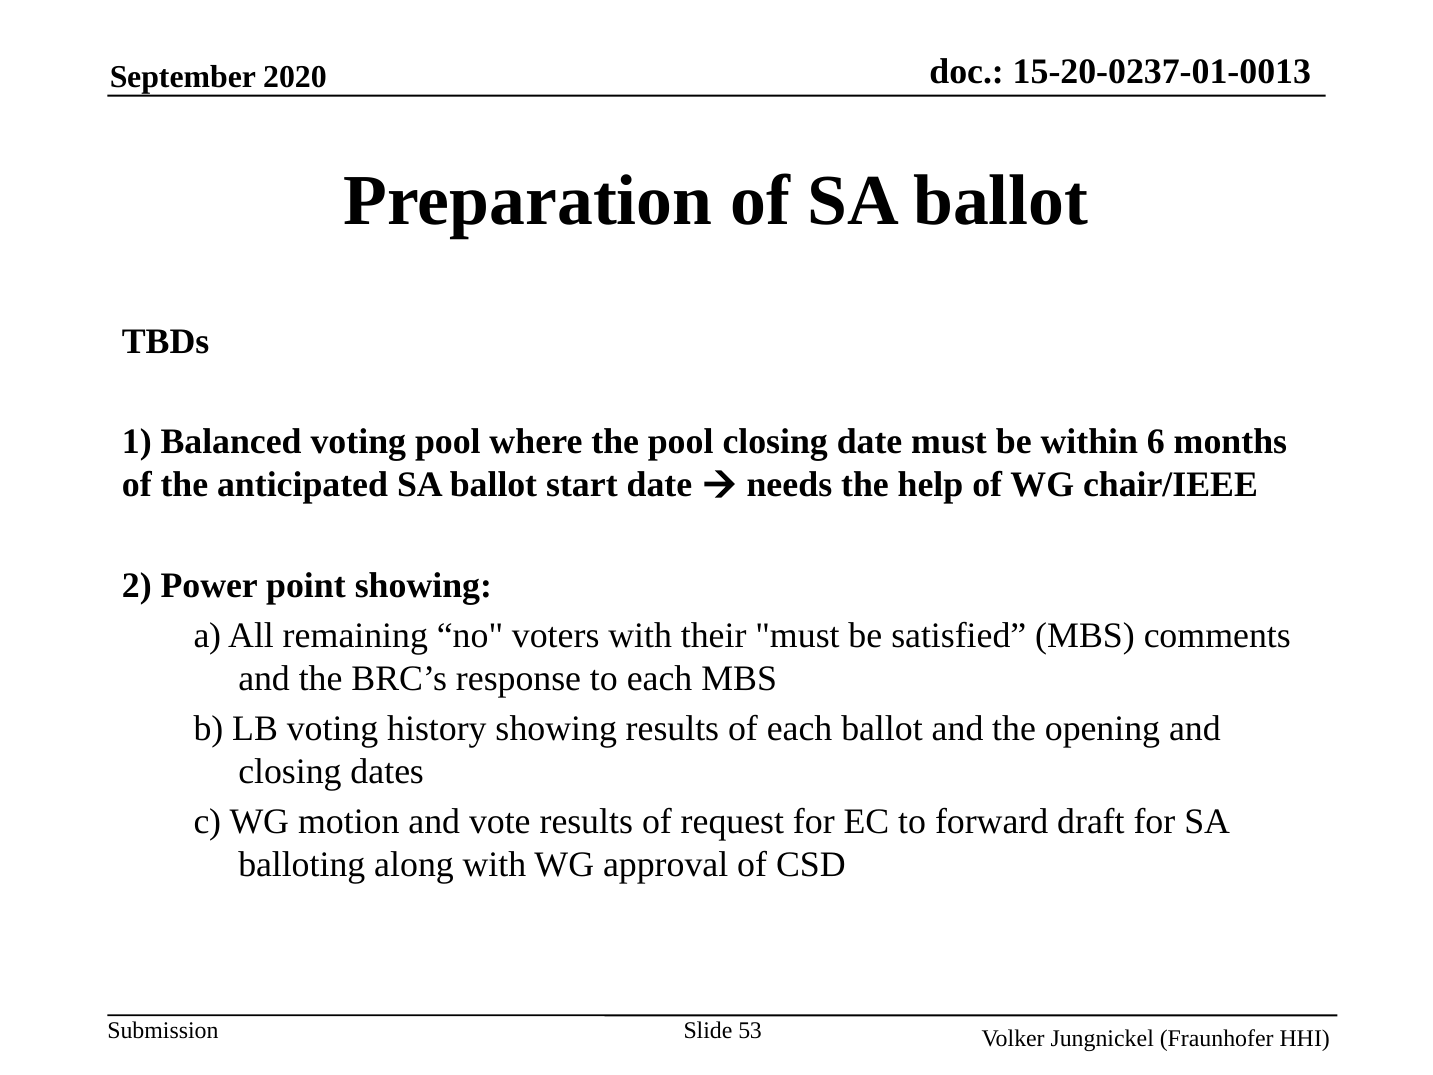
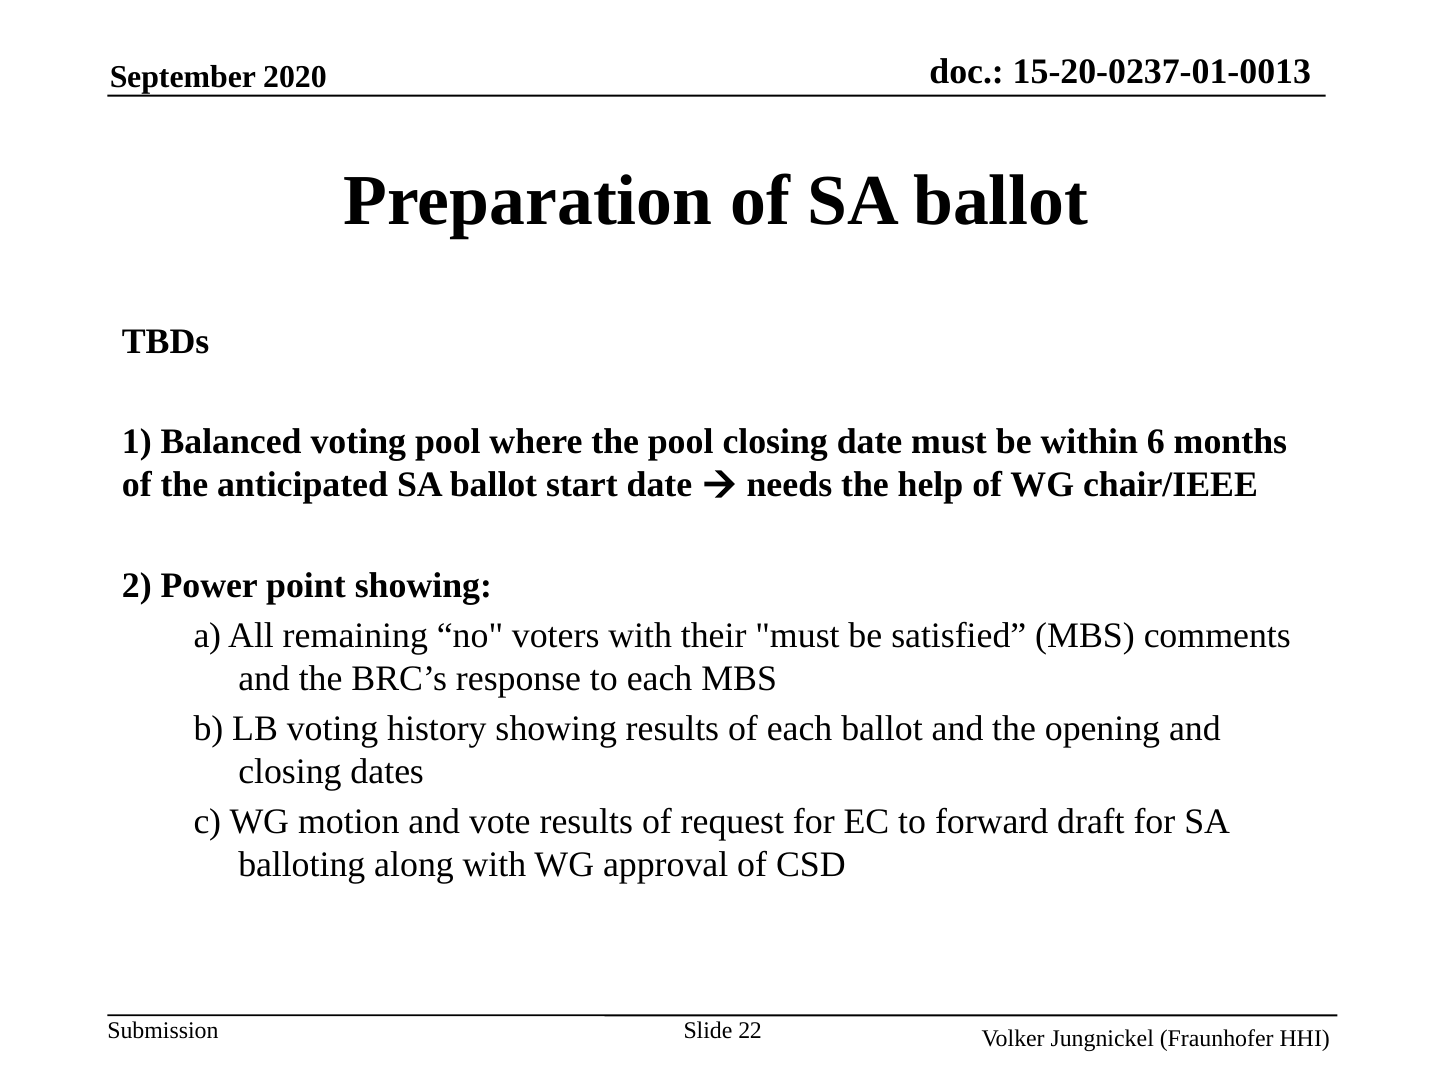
53: 53 -> 22 (750, 1031)
